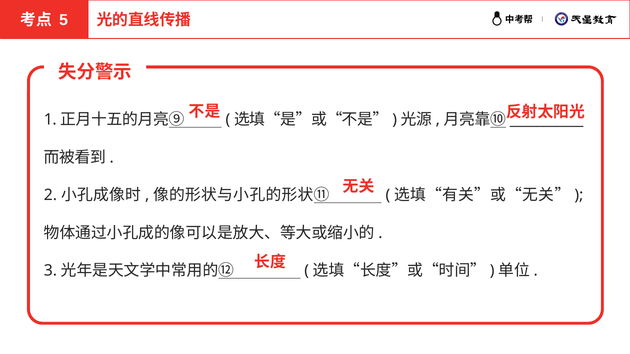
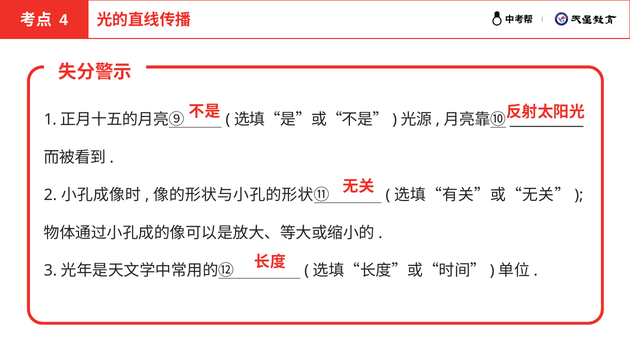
5: 5 -> 4 (64, 20)
